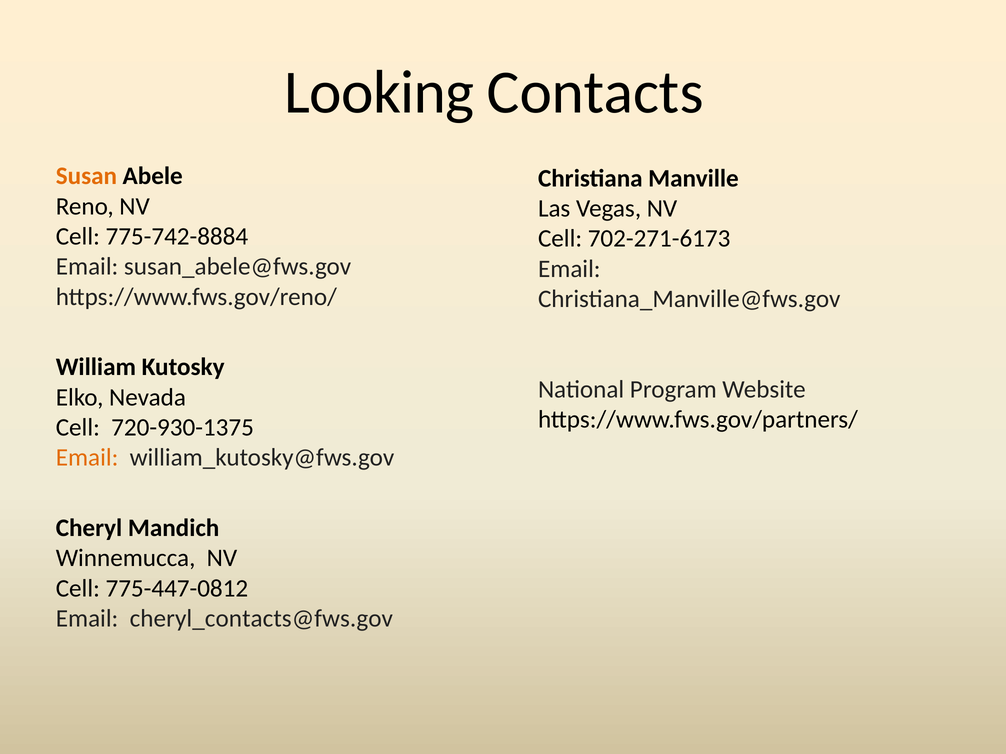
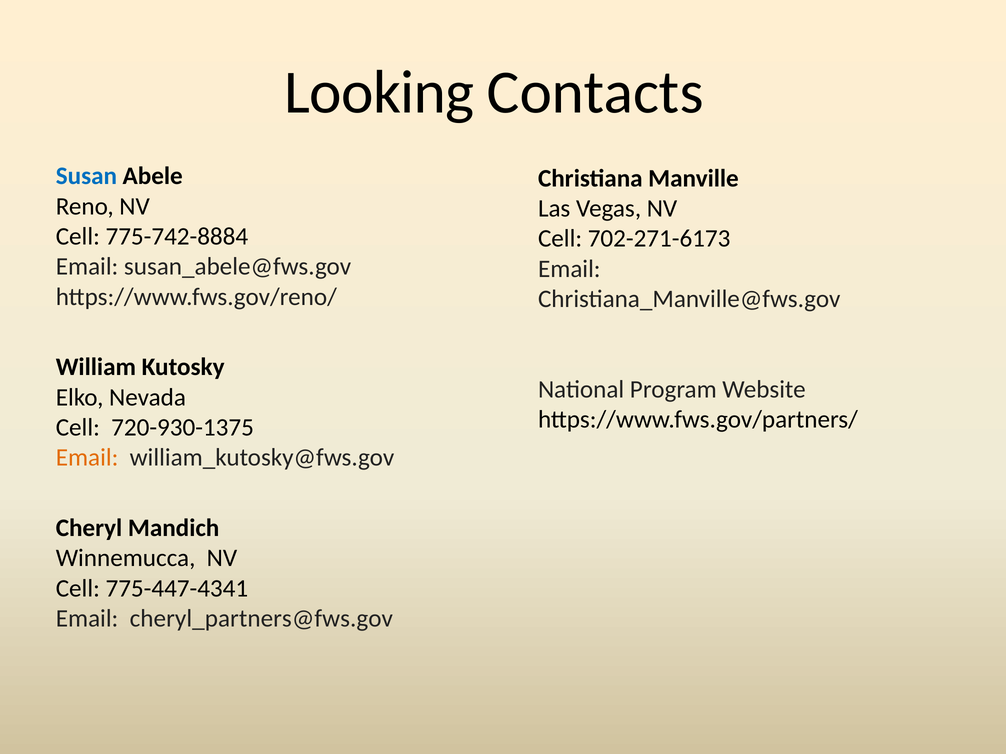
Susan colour: orange -> blue (86, 176)
775-447-0812: 775-447-0812 -> 775-447-4341 (177, 589)
cheryl_contacts@fws.gov: cheryl_contacts@fws.gov -> cheryl_partners@fws.gov (261, 619)
